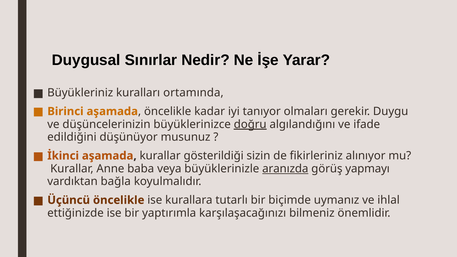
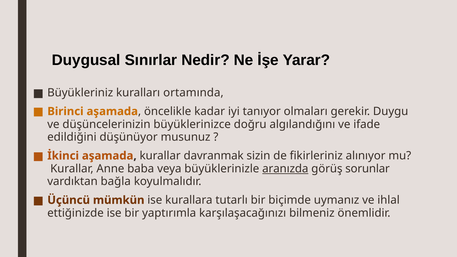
doğru underline: present -> none (250, 124)
gösterildiği: gösterildiği -> davranmak (214, 156)
yapmayı: yapmayı -> sorunlar (368, 169)
Üçüncü öncelikle: öncelikle -> mümkün (119, 200)
